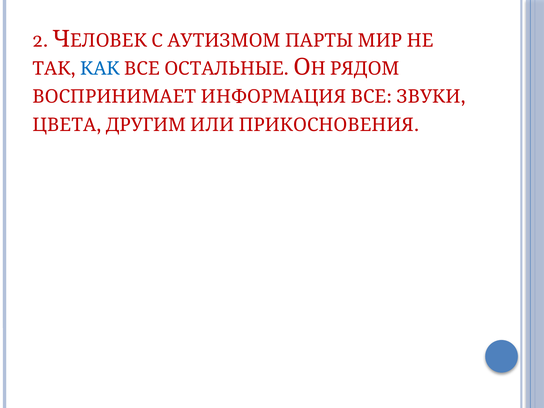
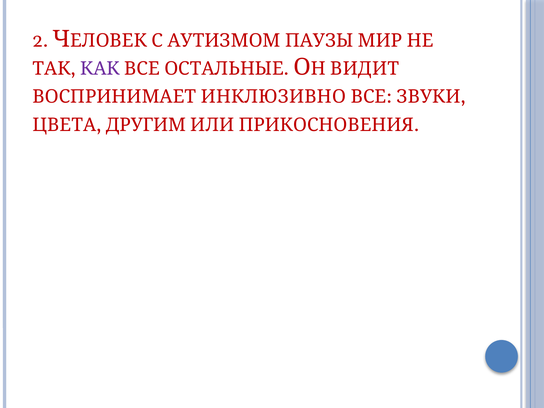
ПАРТЫ: ПАРТЫ -> ПАУЗЫ (319, 40)
КАК colour: blue -> purple (100, 69)
РЯДОМ: РЯДОМ -> ВИДИТ (365, 69)
ИНФОРМАЦИЯ: ИНФОРМАЦИЯ -> ИНКЛЮЗИВНО (273, 97)
